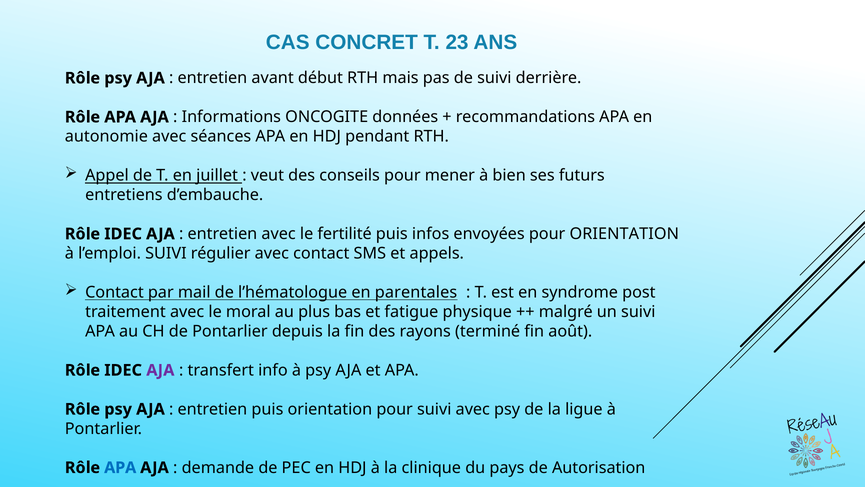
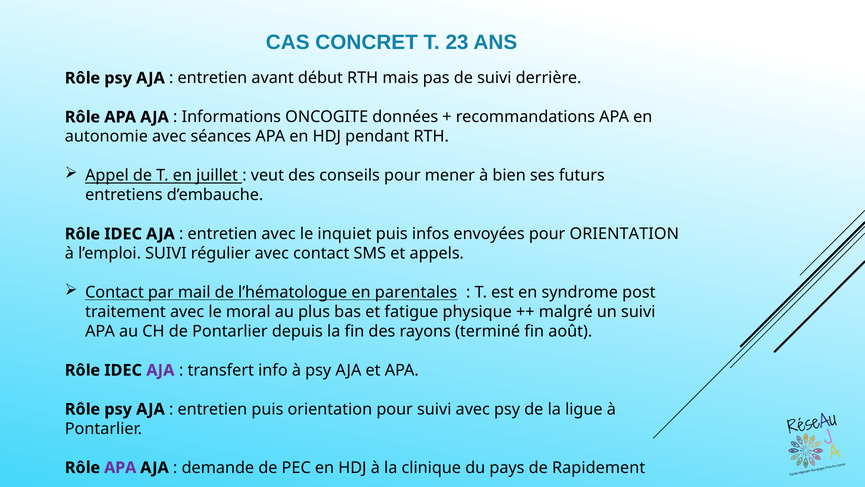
fertilité: fertilité -> inquiet (345, 234)
APA colour: blue -> purple (120, 467)
Autorisation: Autorisation -> Rapidement (599, 467)
